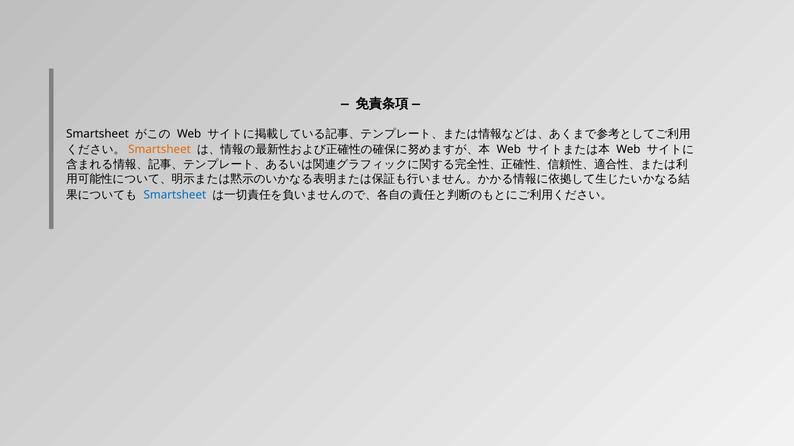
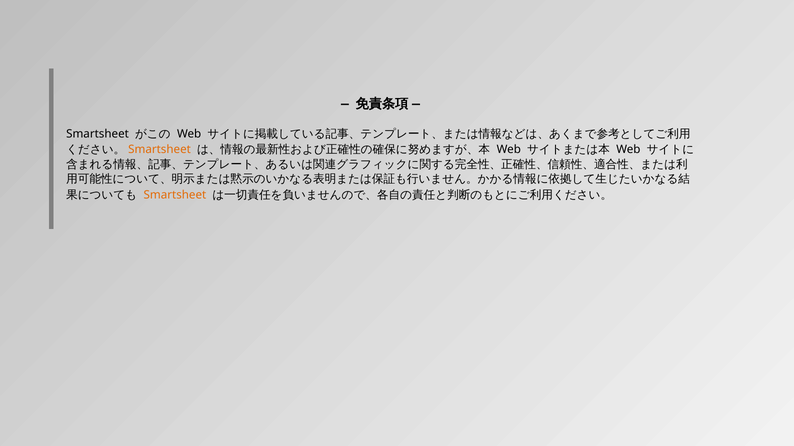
Smartsheet colour: blue -> orange (175, 195)
